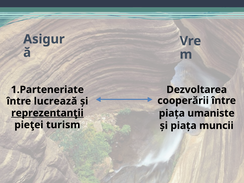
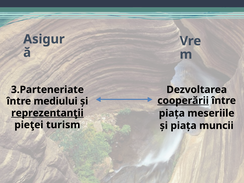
1.Parteneriate: 1.Parteneriate -> 3.Parteneriate (47, 90)
cooperării underline: none -> present (183, 101)
lucrează: lucrează -> mediului (56, 101)
umaniste: umaniste -> meseriile (211, 113)
